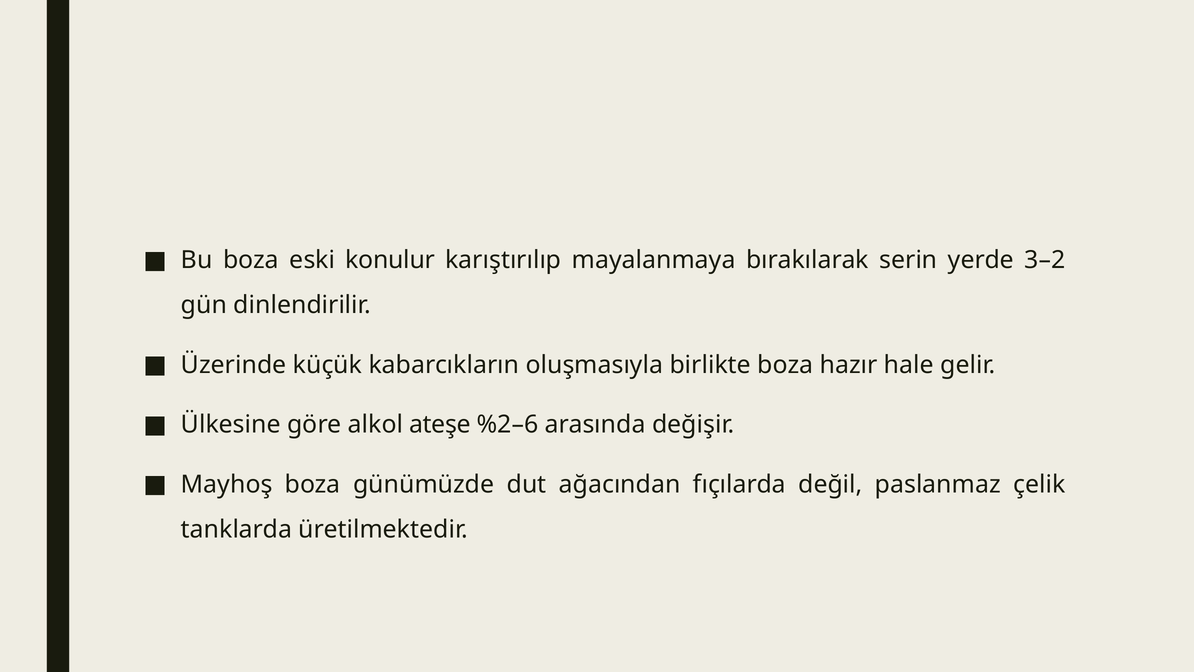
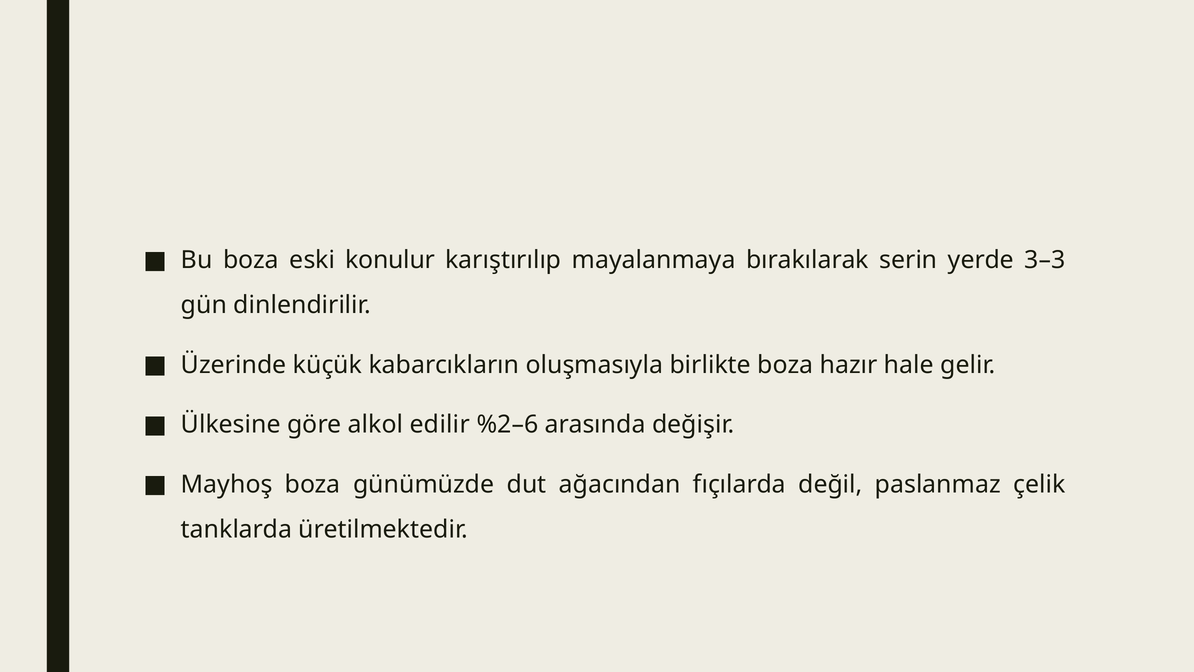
3–2: 3–2 -> 3–3 (1045, 260)
ateşe: ateşe -> edilir (440, 424)
